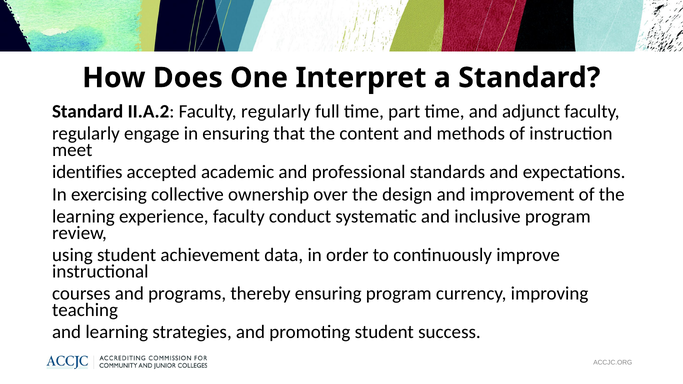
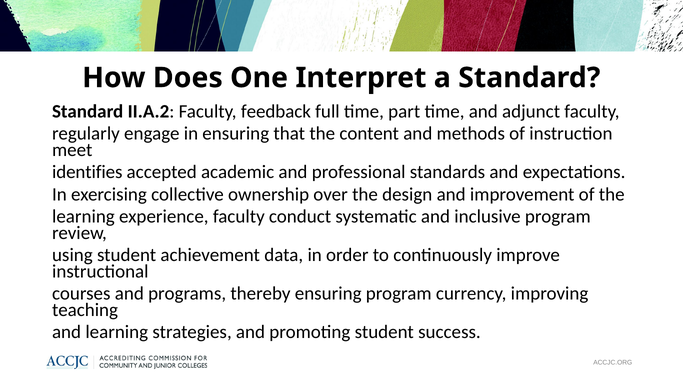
II.A.2 Faculty regularly: regularly -> feedback (276, 112)
